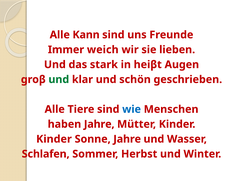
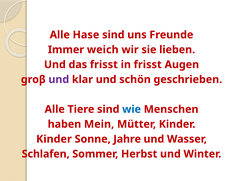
Kann: Kann -> Hase (86, 35)
das stark: stark -> frisst (104, 64)
in heiβt: heiβt -> frisst (148, 64)
und colour: green -> purple (59, 79)
haben Jahre: Jahre -> Mein (99, 124)
